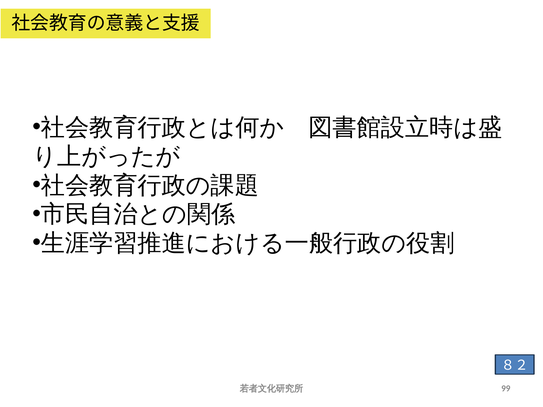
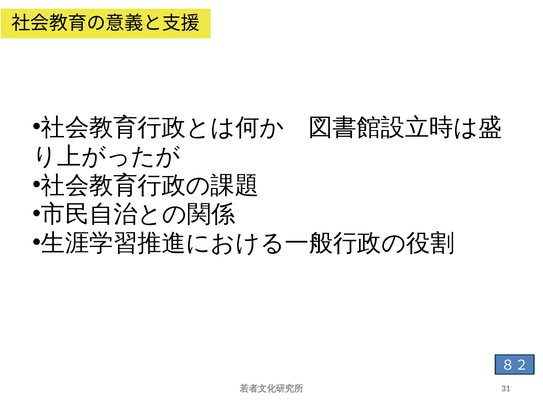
99: 99 -> 31 (506, 389)
